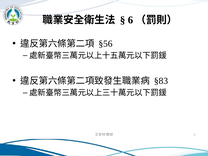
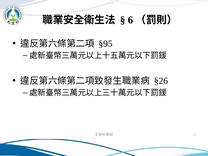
§56: §56 -> §95 (106, 44)
§83: §83 -> §26 (161, 81)
